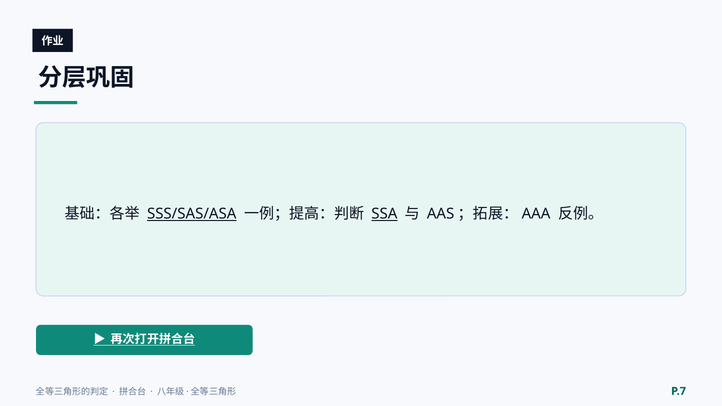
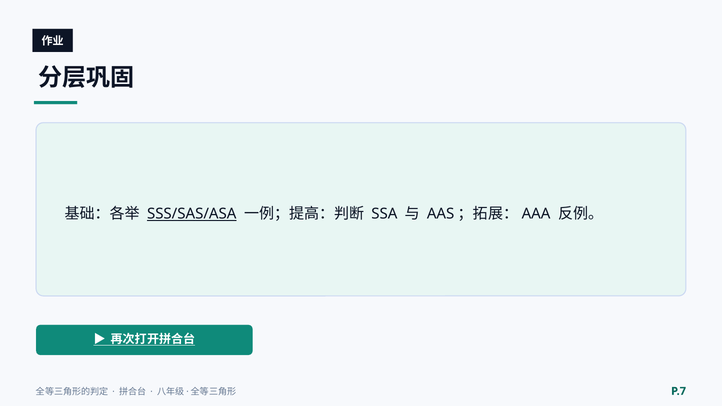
SSA underline: present -> none (384, 214)
